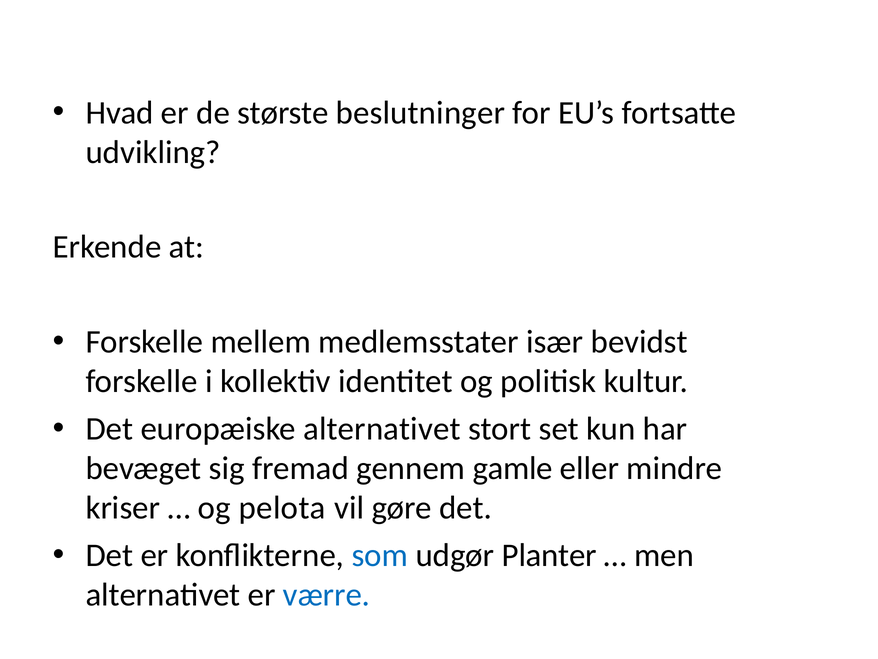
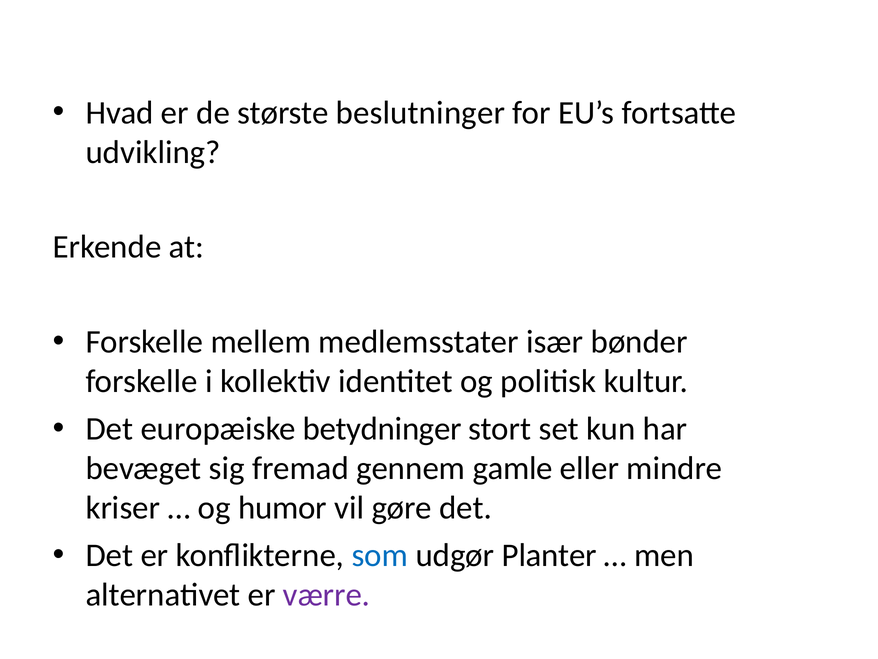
bevidst: bevidst -> bønder (639, 342)
europæiske alternativet: alternativet -> betydninger (382, 429)
pelota: pelota -> humor (283, 508)
værre colour: blue -> purple (327, 595)
